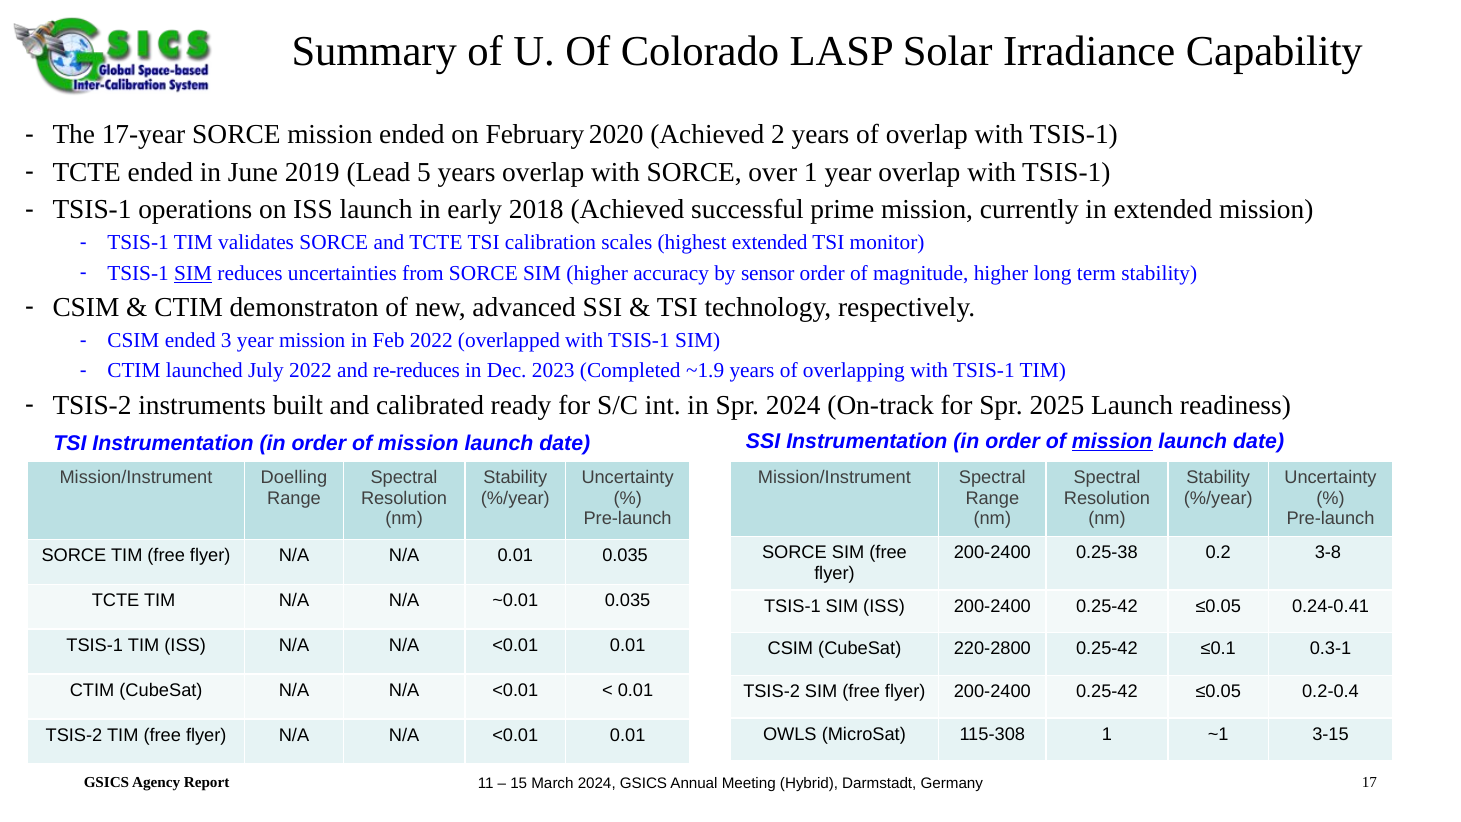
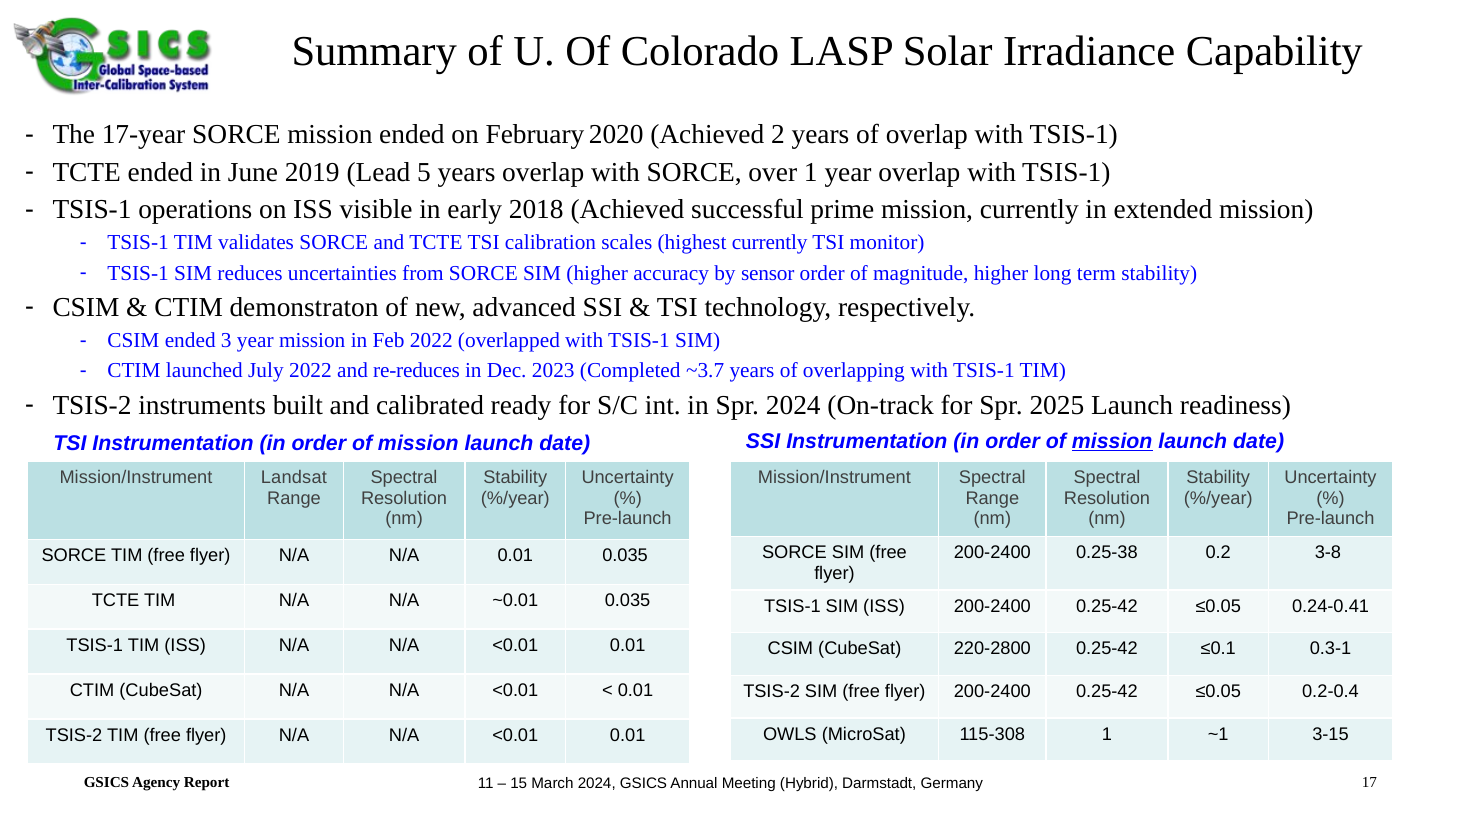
ISS launch: launch -> visible (376, 210)
highest extended: extended -> currently (770, 243)
SIM underline: present -> none (193, 273)
~1.9: ~1.9 -> ~3.7 (705, 371)
Doelling: Doelling -> Landsat (294, 478)
